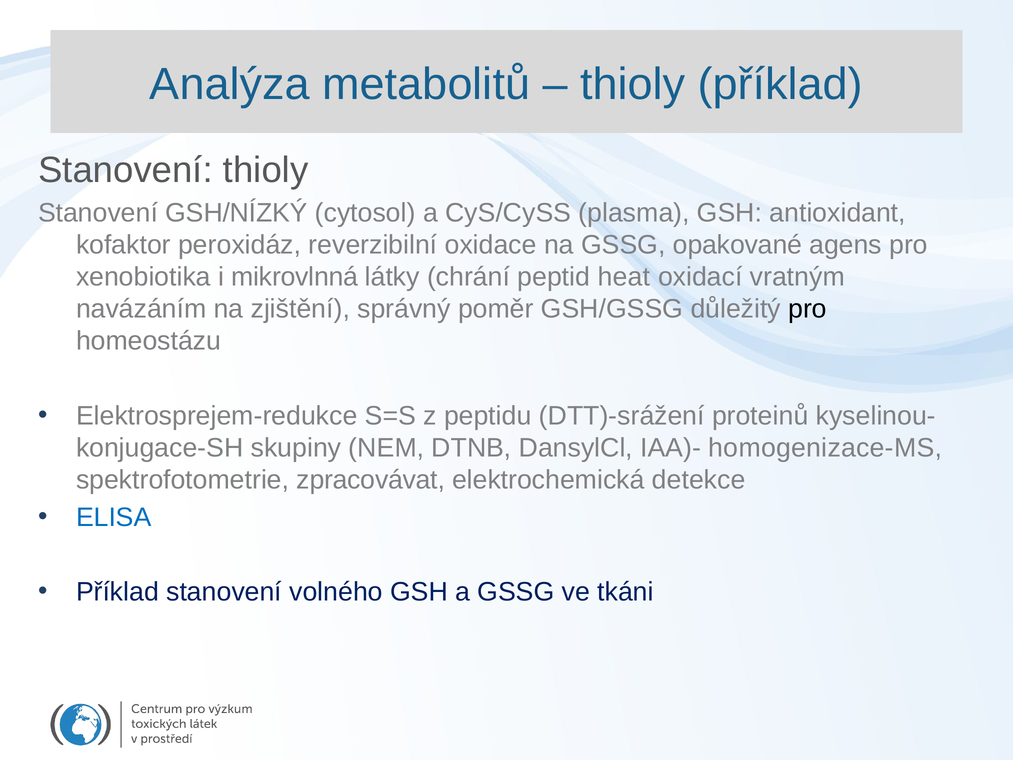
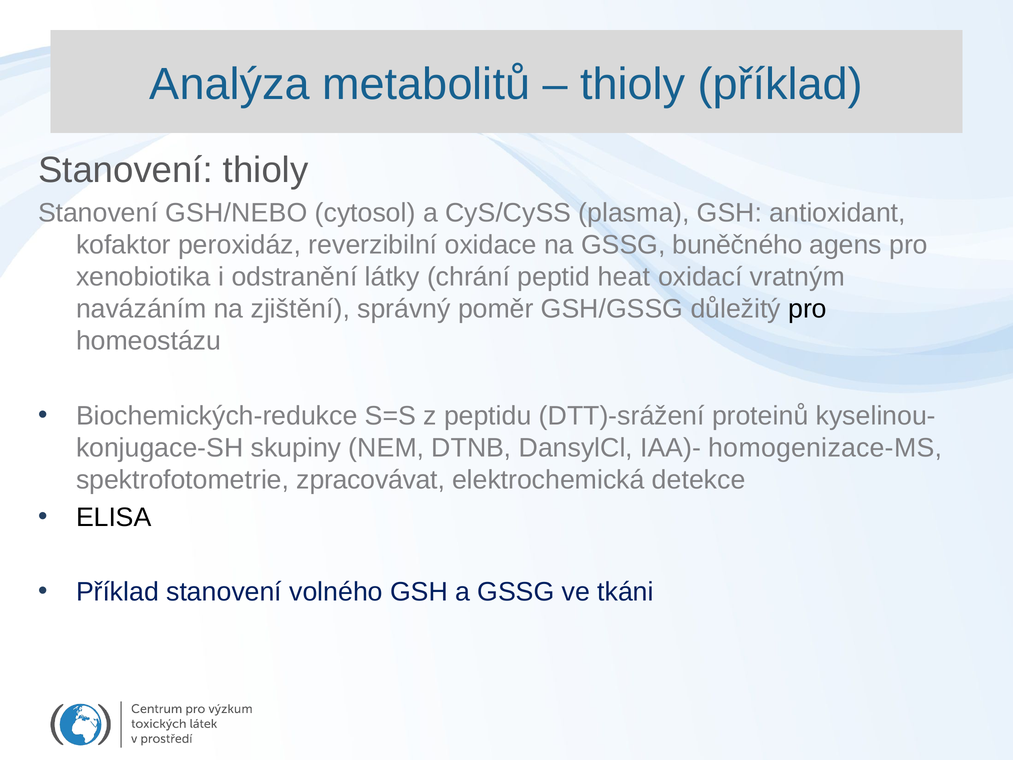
GSH/NÍZKÝ: GSH/NÍZKÝ -> GSH/NEBO (236, 213)
opakované: opakované -> buněčného (738, 245)
mikrovlnná: mikrovlnná -> odstranění (295, 277)
Elektrosprejem-redukce: Elektrosprejem-redukce -> Biochemických-redukce (217, 416)
ELISA colour: blue -> black (114, 517)
